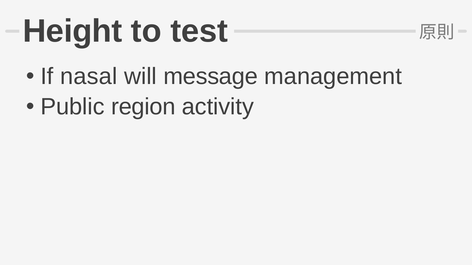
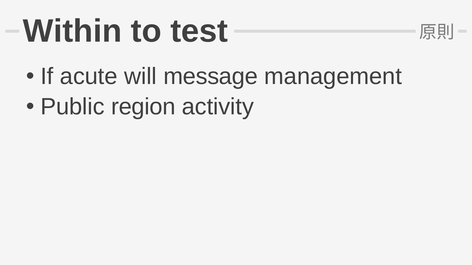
Height: Height -> Within (72, 31)
nasal: nasal -> acute (89, 77)
